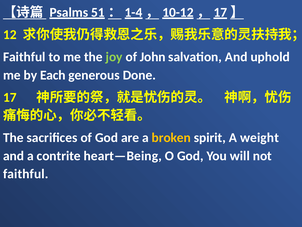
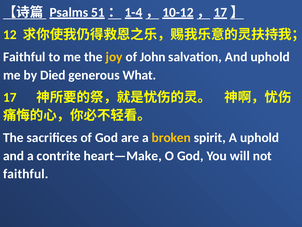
joy colour: light green -> yellow (114, 57)
Each: Each -> Died (53, 75)
Done: Done -> What (139, 75)
A weight: weight -> uphold (260, 137)
heart—Being: heart—Being -> heart—Make (123, 155)
